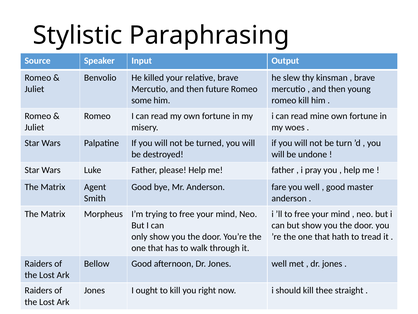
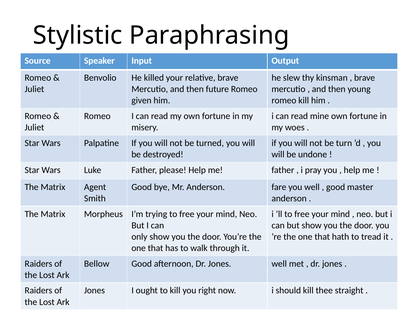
some: some -> given (141, 100)
